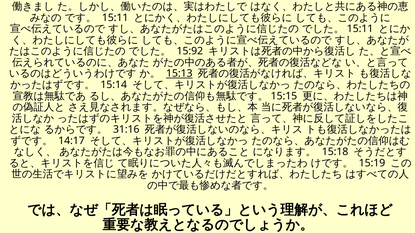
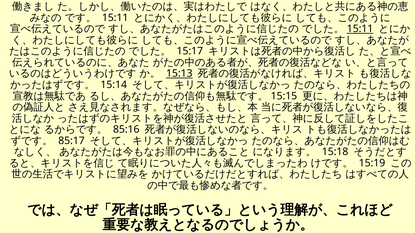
15:11 underline: none -> present (360, 29)
15:92: 15:92 -> 15:17 (190, 51)
31:16: 31:16 -> 85:16 (126, 130)
14:17: 14:17 -> 85:17 (72, 141)
